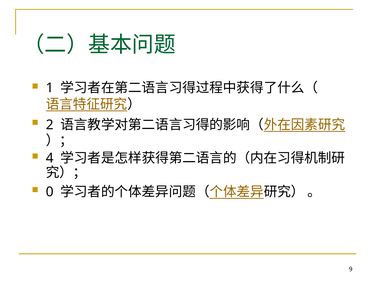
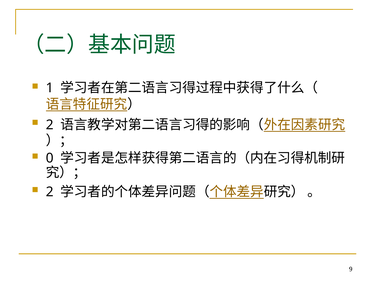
4: 4 -> 0 (50, 158)
0: 0 -> 2 (50, 191)
